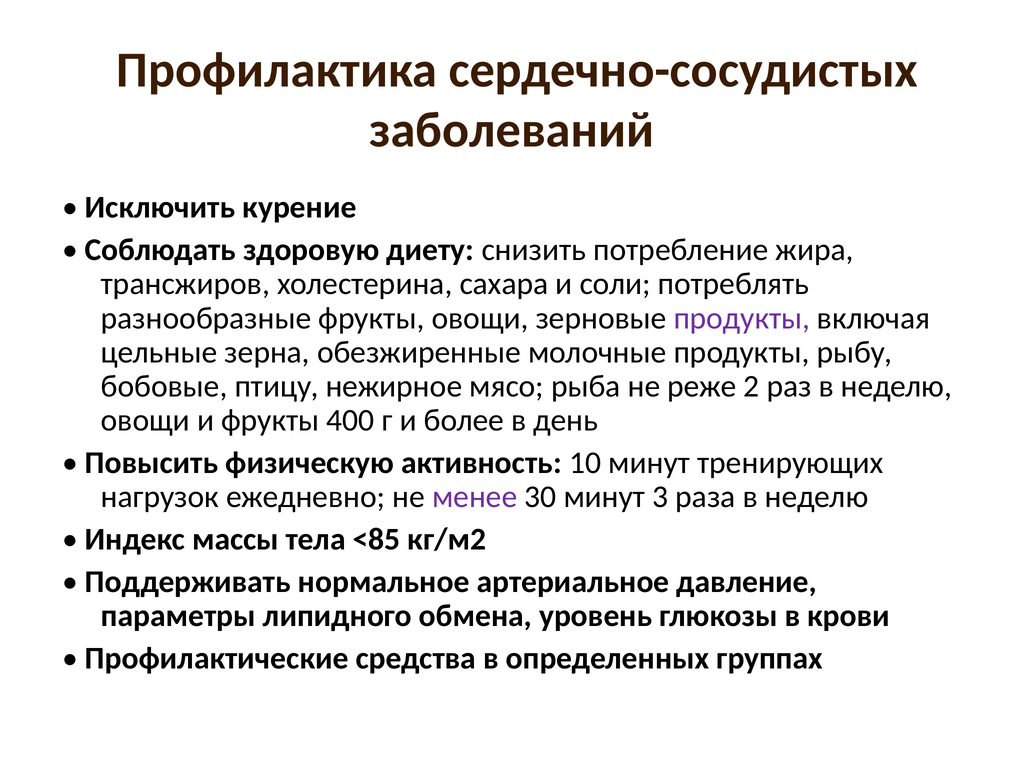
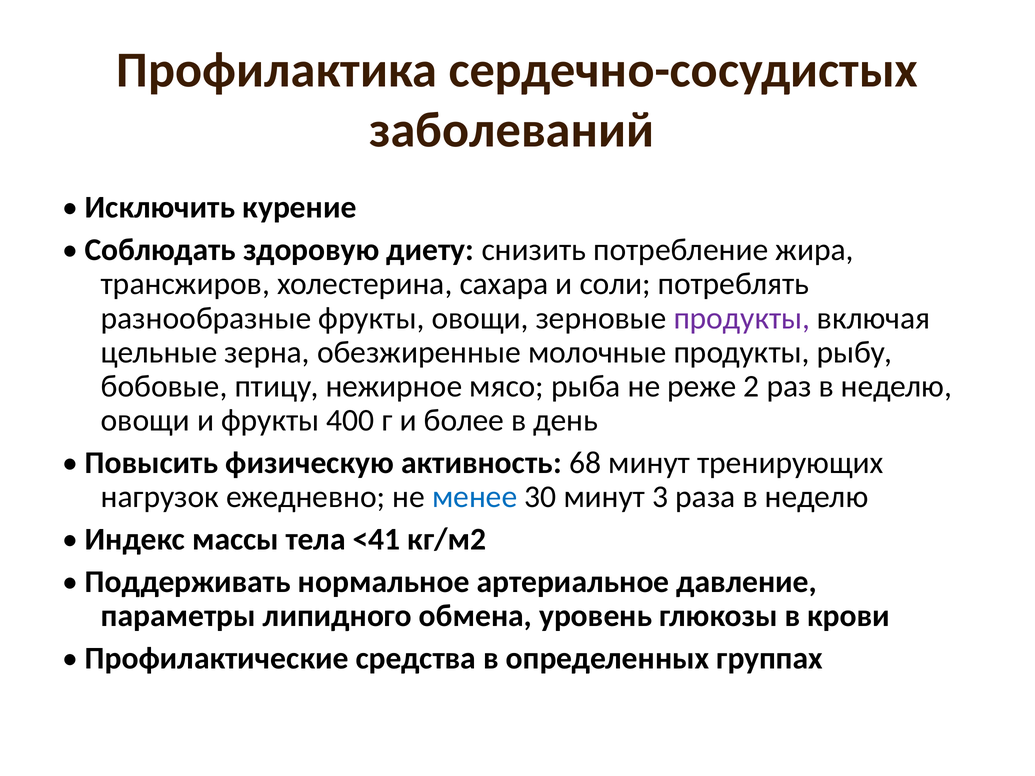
10: 10 -> 68 (585, 463)
менее colour: purple -> blue (475, 497)
<85: <85 -> <41 (377, 540)
